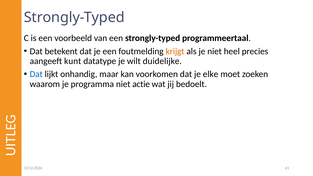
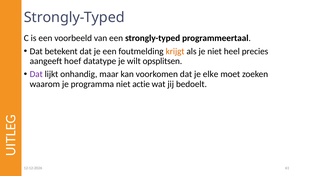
kunt: kunt -> hoef (73, 61)
duidelijke: duidelijke -> opsplitsen (162, 61)
Dat colour: blue -> purple (36, 74)
